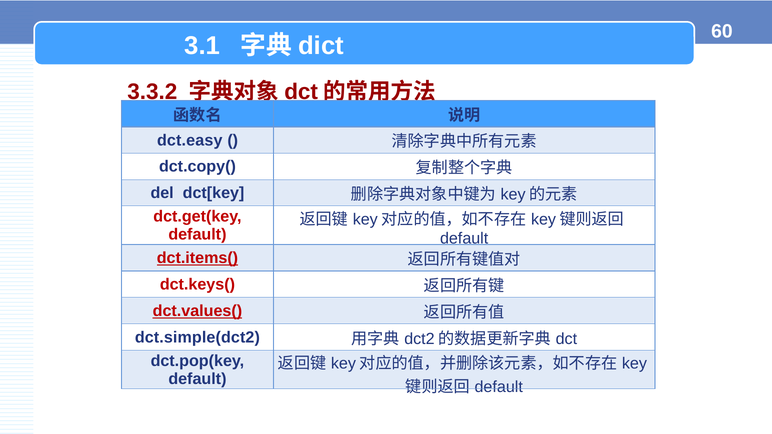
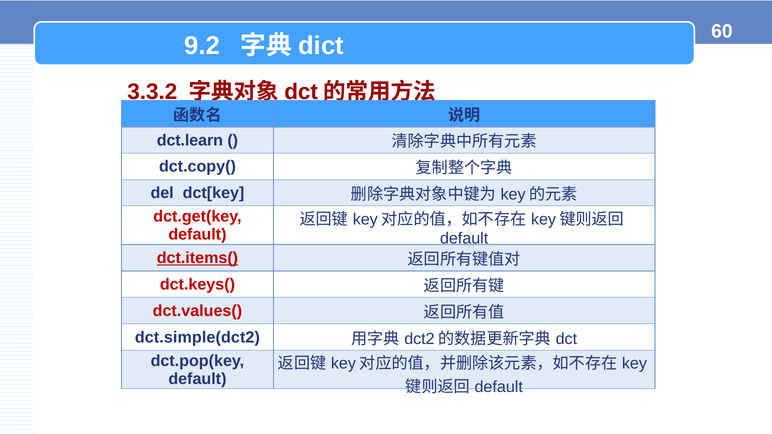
3.1: 3.1 -> 9.2 (202, 46)
dct.easy: dct.easy -> dct.learn (190, 140)
dct.values( underline: present -> none (197, 311)
